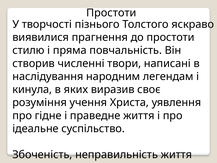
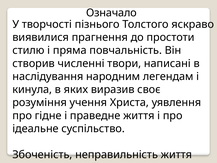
Простоти: Простоти -> Означало (111, 13)
